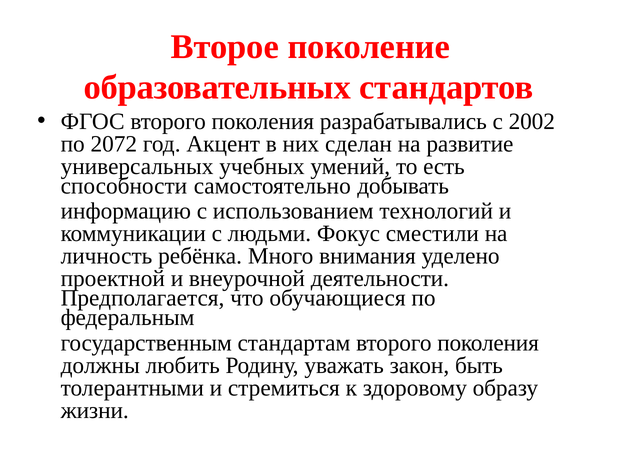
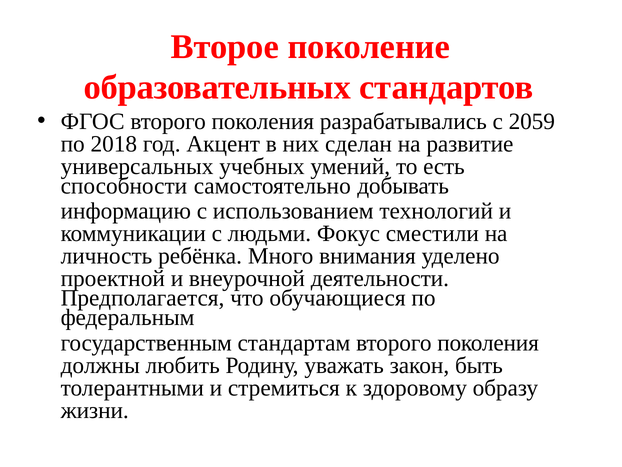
2002: 2002 -> 2059 (532, 121)
2072: 2072 -> 2018 (114, 144)
